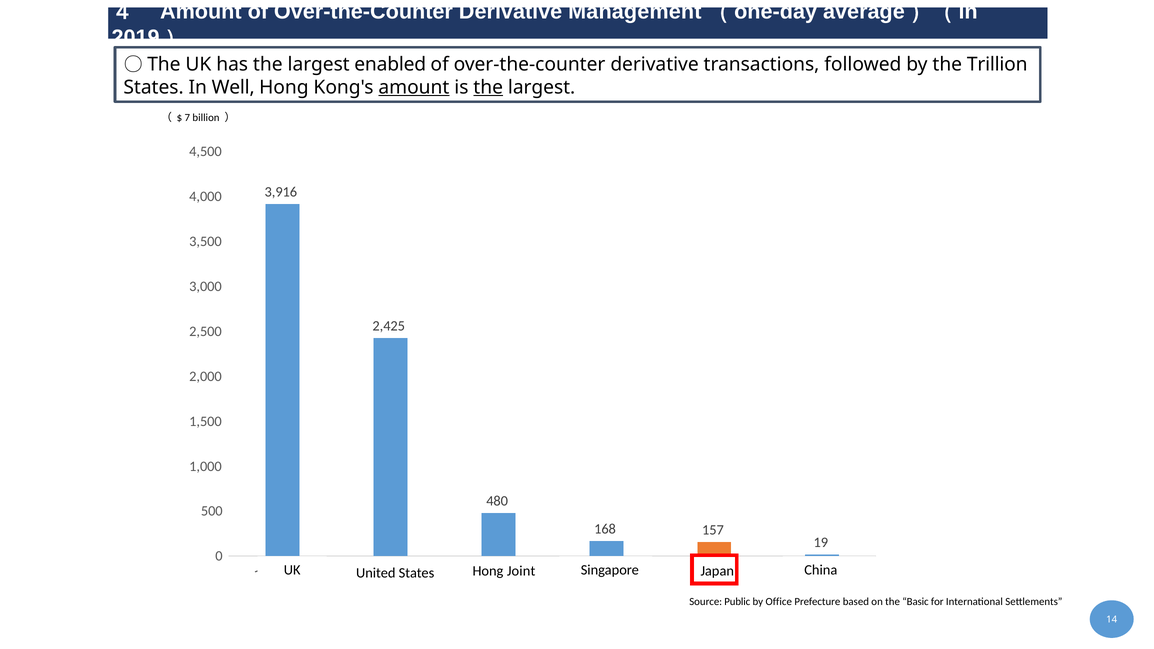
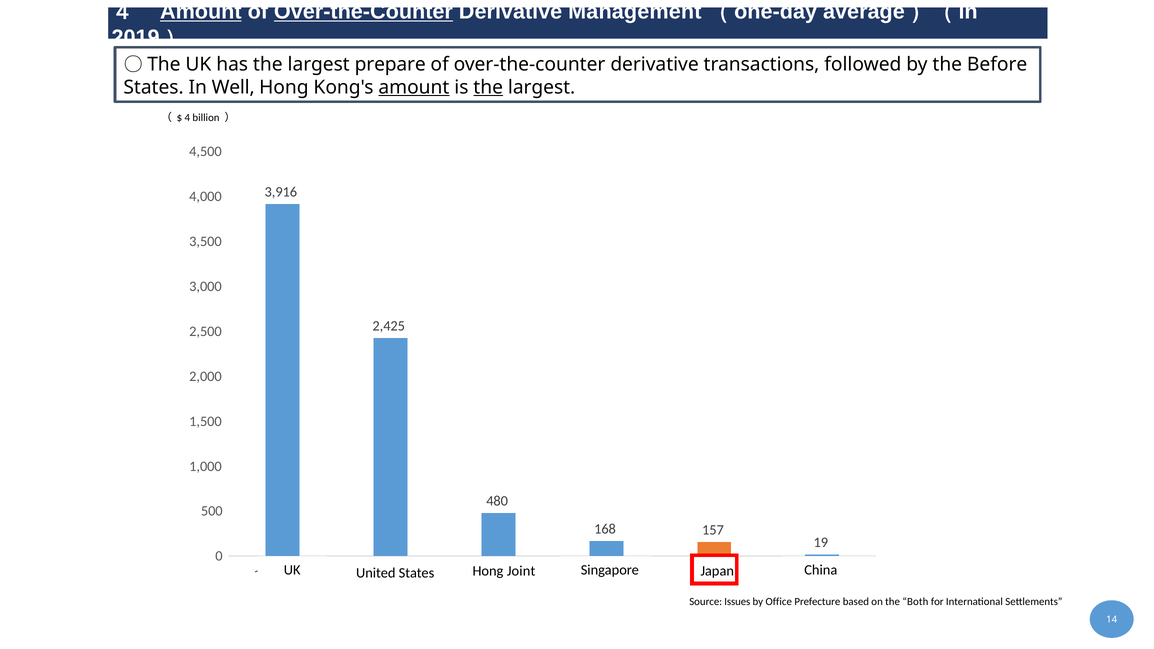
Amount underline: none -> present (201, 12)
Over-the-Counter underline: none -> present (363, 12)
enabled: enabled -> prepare (390, 64)
Trillion: Trillion -> Before (997, 64)
7: 7 -> 4 (187, 118)
Public: Public -> Issues (737, 602)
Basic: Basic -> Both (915, 602)
